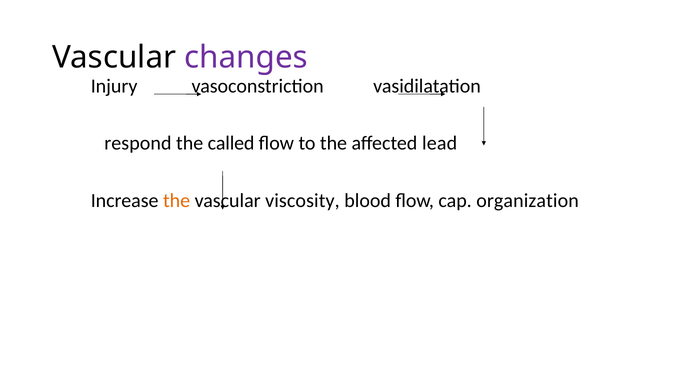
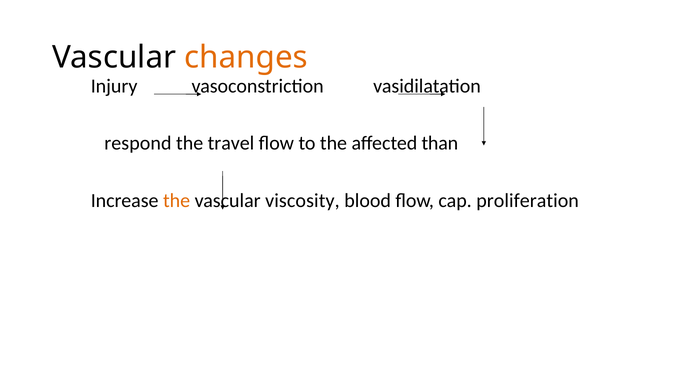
changes colour: purple -> orange (246, 58)
called: called -> travel (231, 143)
lead: lead -> than (440, 143)
organization: organization -> proliferation (528, 201)
